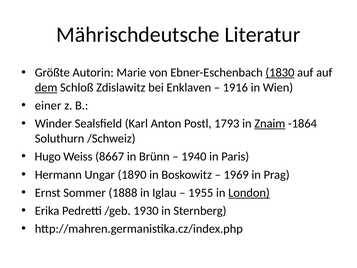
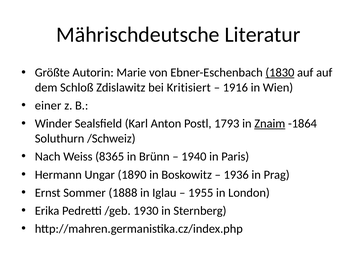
dem underline: present -> none (46, 87)
Enklaven: Enklaven -> Kritisiert (189, 87)
Hugo: Hugo -> Nach (48, 156)
8667: 8667 -> 8365 (110, 156)
1969: 1969 -> 1936 (236, 174)
London underline: present -> none (249, 193)
